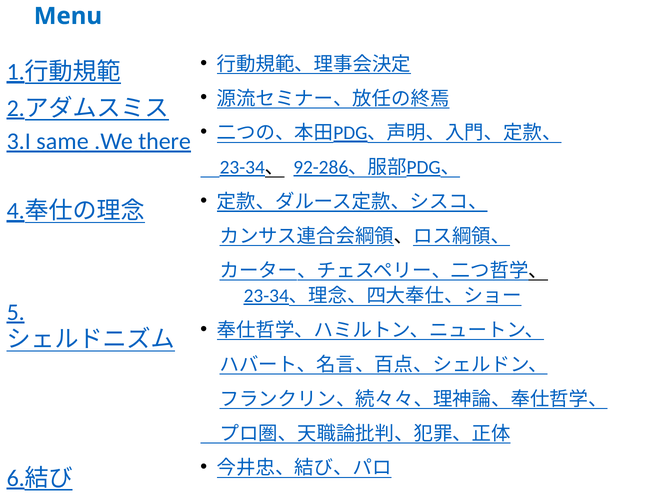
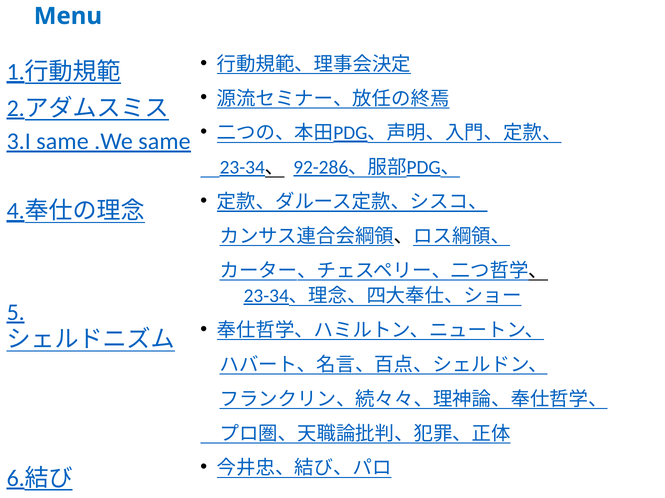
.We there: there -> same (164, 141)
